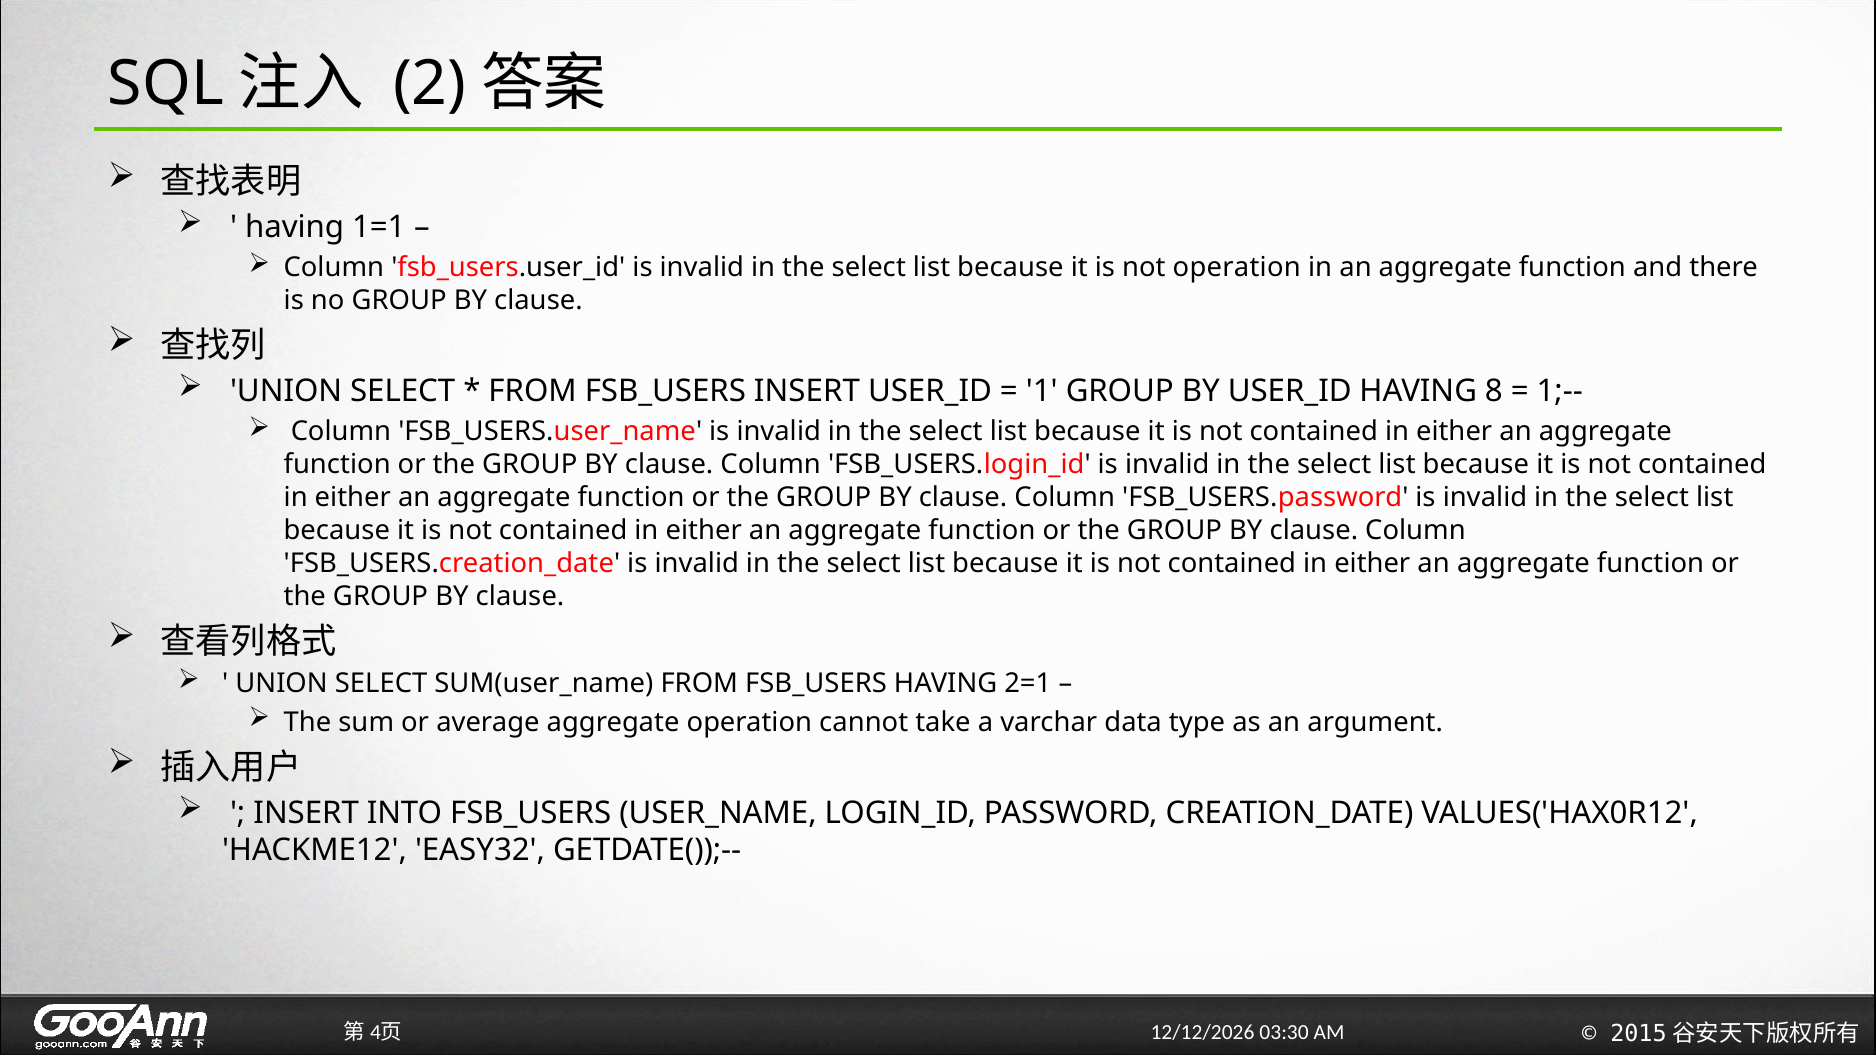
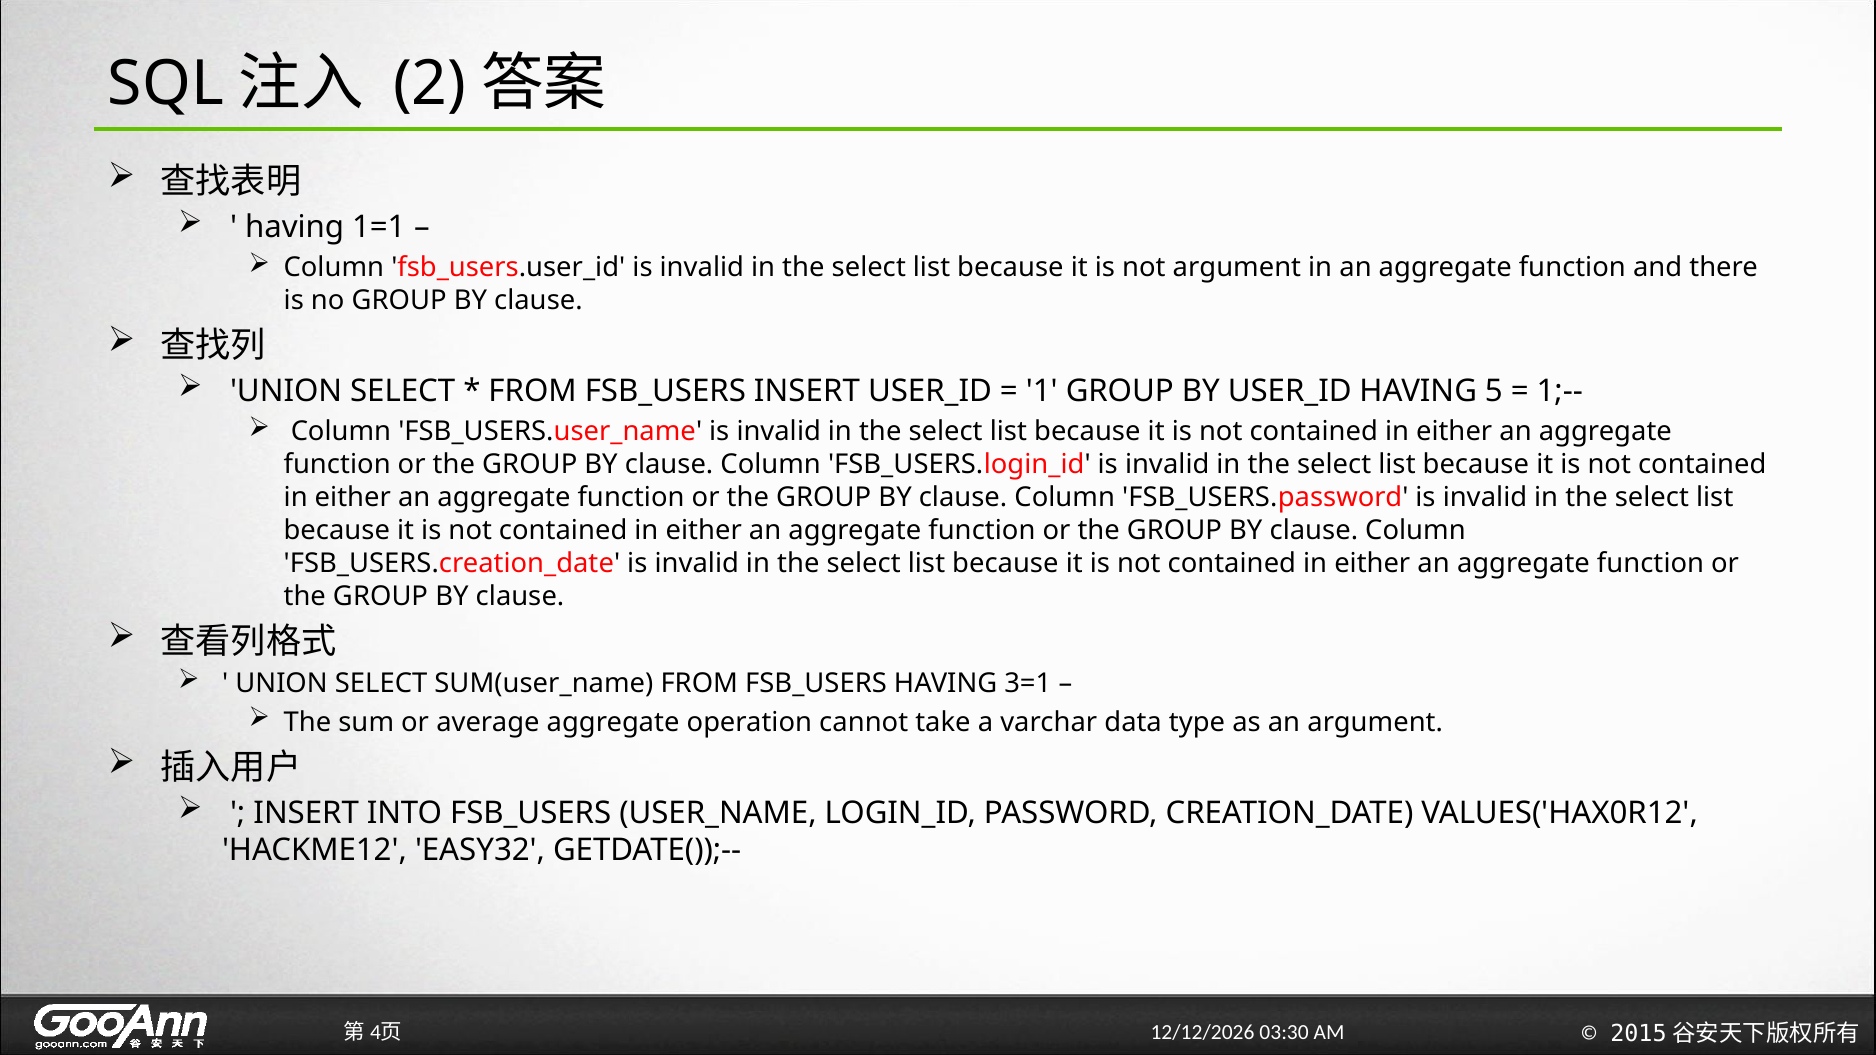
not operation: operation -> argument (1237, 268)
8: 8 -> 5 (1494, 392)
2=1: 2=1 -> 3=1 (1028, 684)
